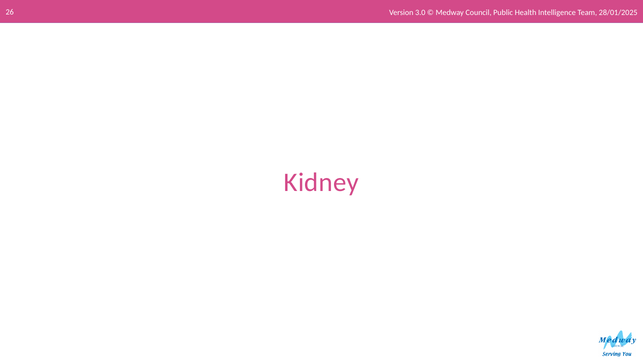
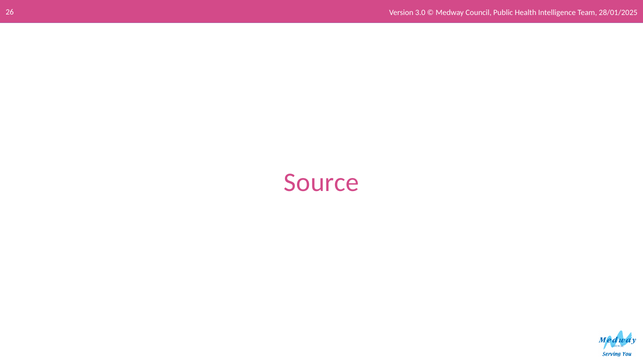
Kidney: Kidney -> Source (321, 183)
